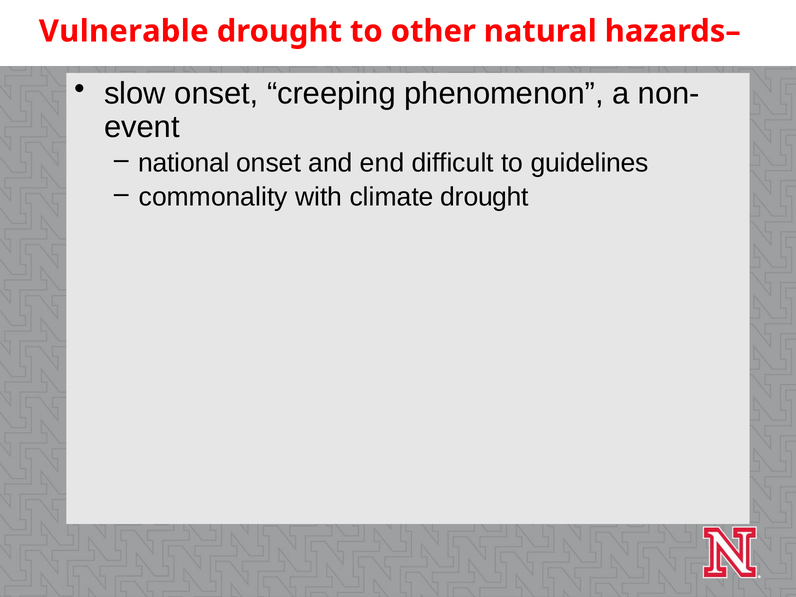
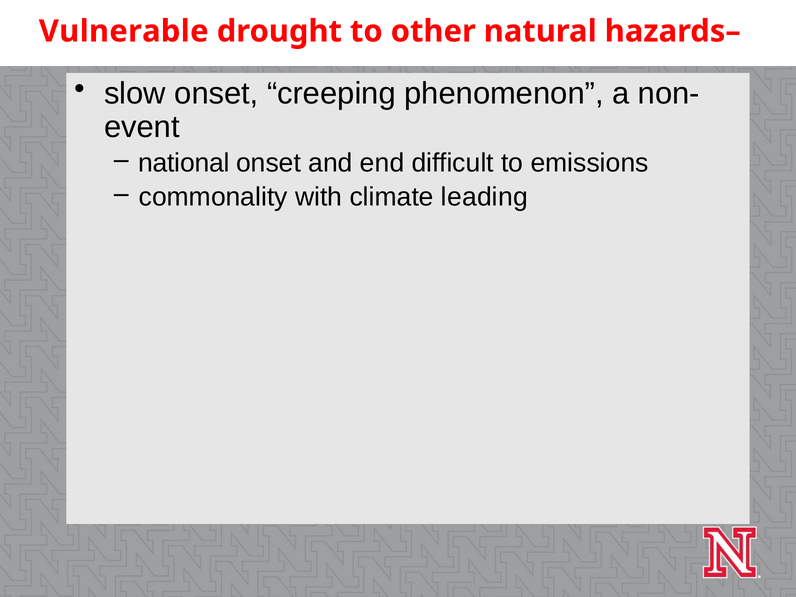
guidelines: guidelines -> emissions (590, 163)
climate drought: drought -> leading (484, 197)
